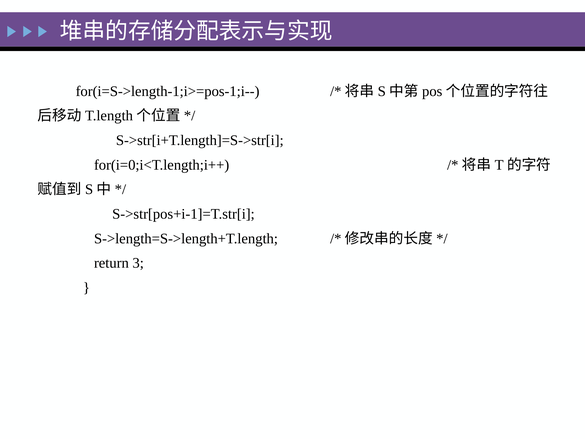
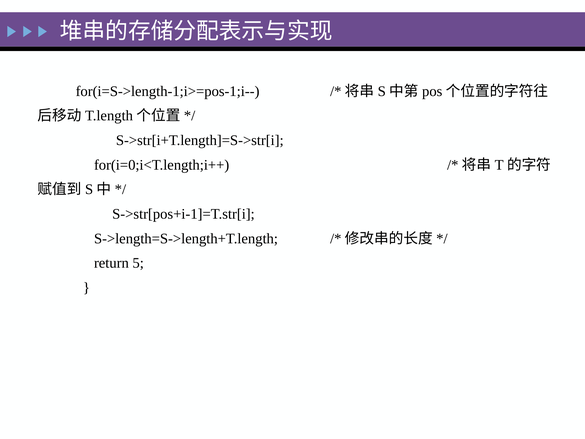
3: 3 -> 5 (138, 263)
